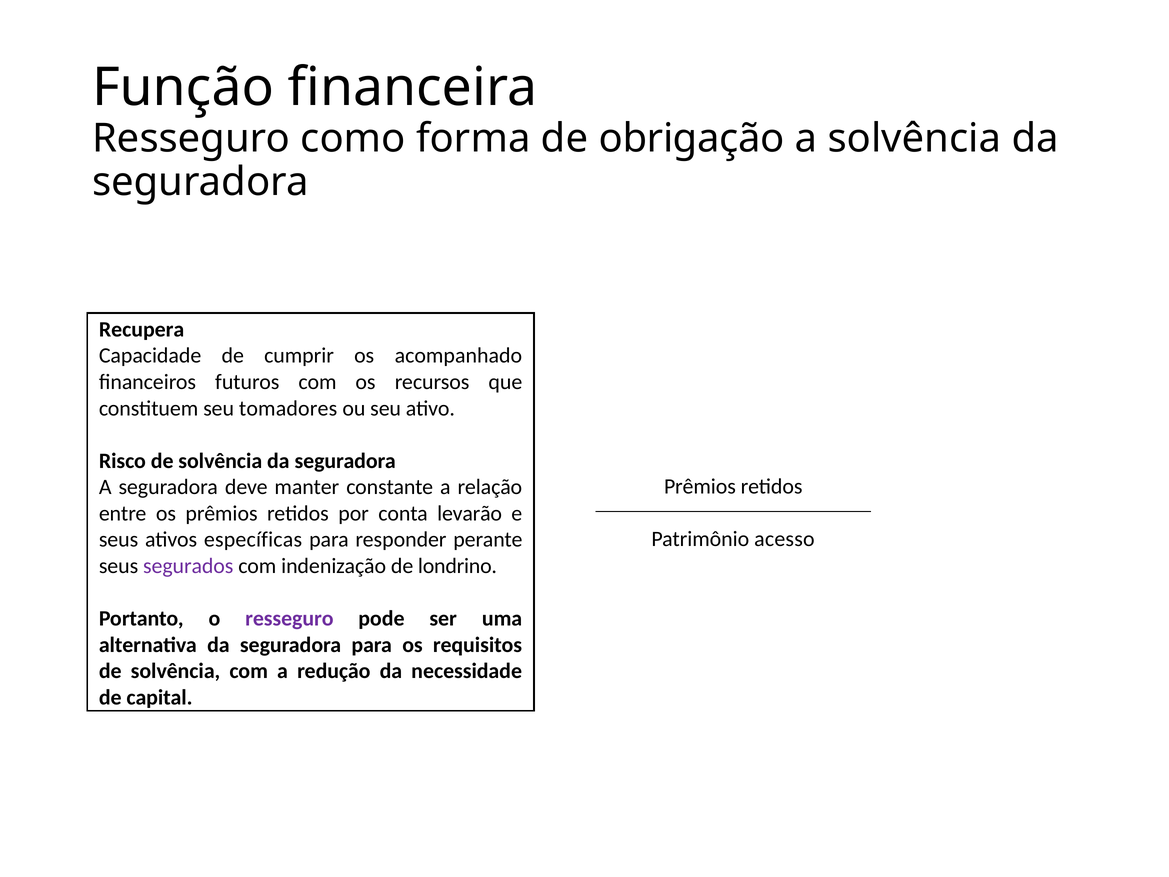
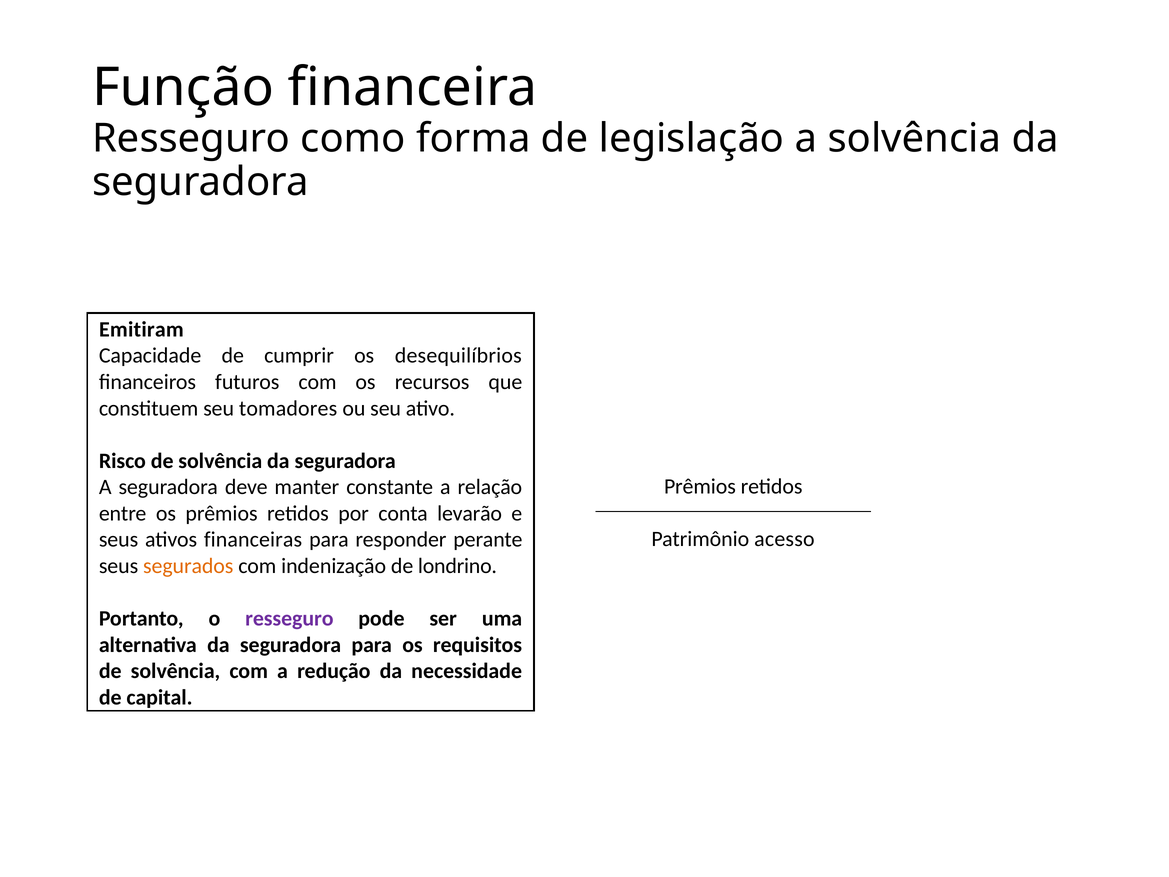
obrigação: obrigação -> legislação (691, 138)
Recupera: Recupera -> Emitiram (141, 329)
acompanhado: acompanhado -> desequilíbrios (458, 356)
específicas: específicas -> financeiras (253, 540)
segurados colour: purple -> orange (188, 566)
